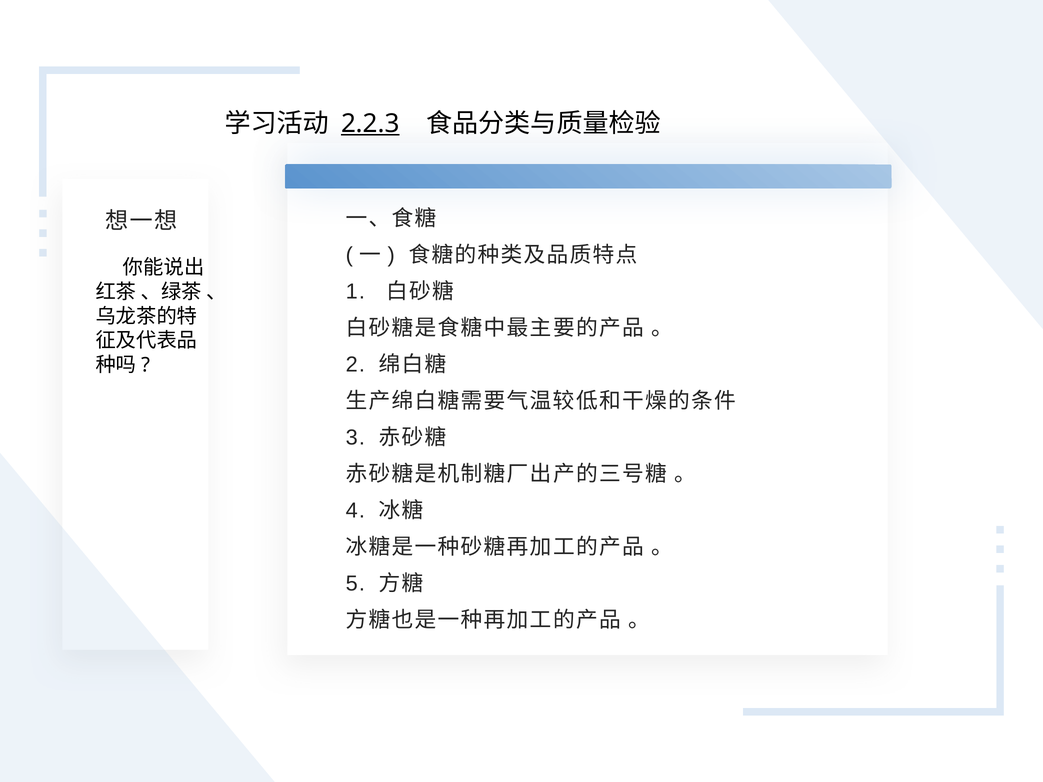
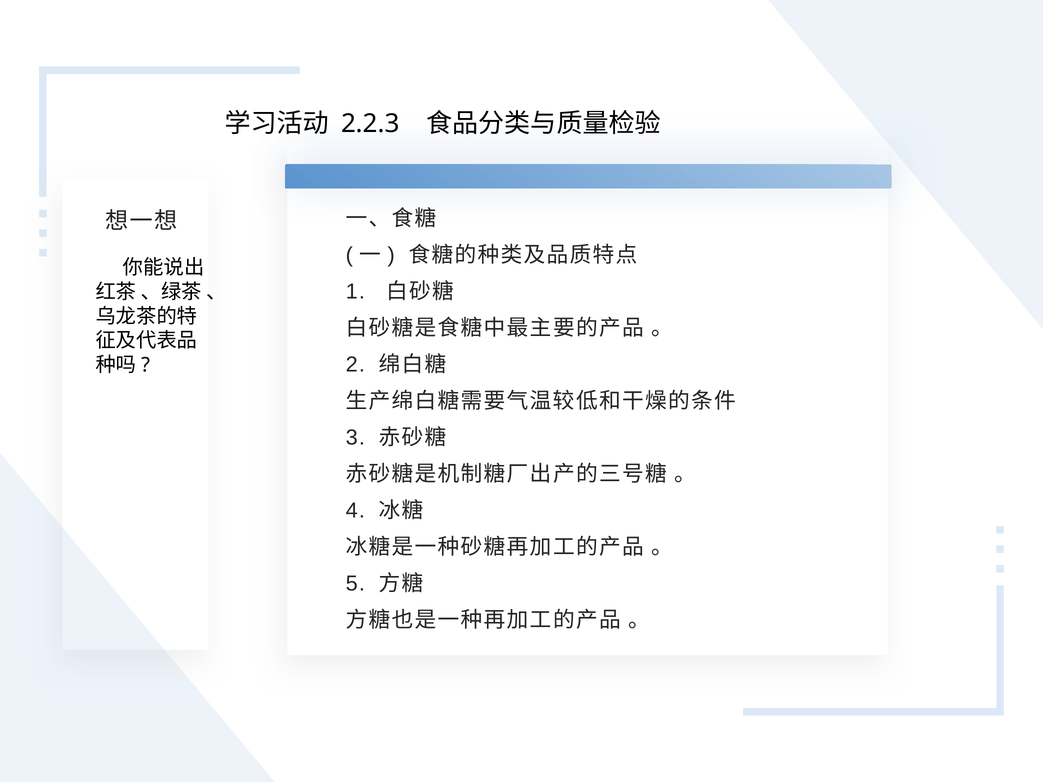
2.2.3 underline: present -> none (370, 124)
